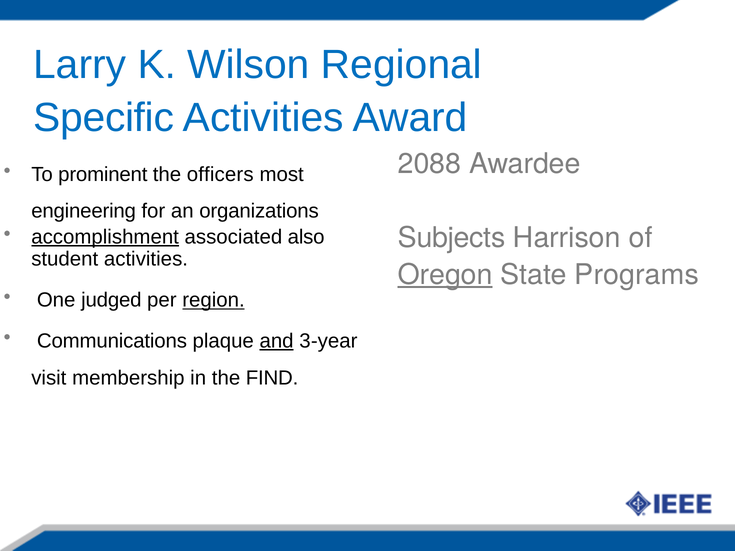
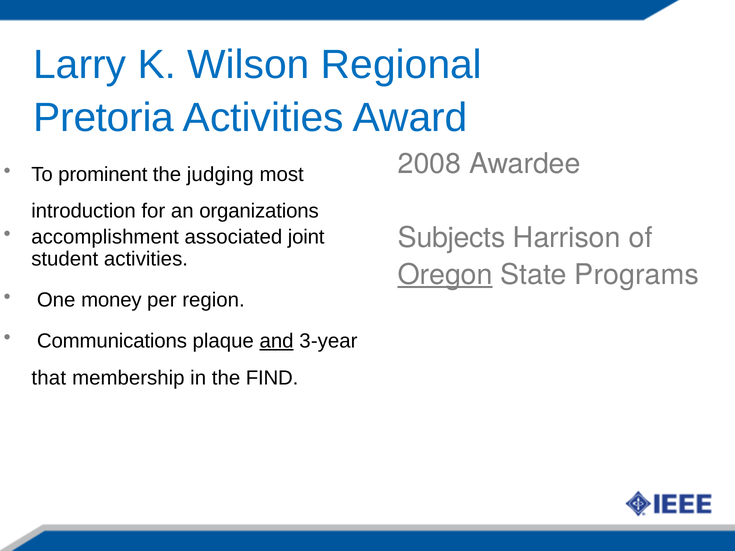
Specific: Specific -> Pretoria (104, 118)
2088: 2088 -> 2008 (429, 164)
officers: officers -> judging (220, 175)
engineering: engineering -> introduction (84, 211)
accomplishment underline: present -> none (105, 237)
also: also -> joint (306, 237)
judged: judged -> money (111, 300)
region underline: present -> none (213, 300)
visit: visit -> that (49, 378)
